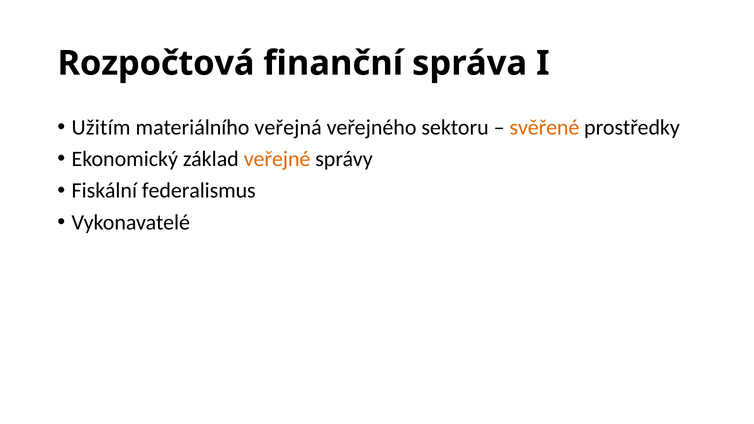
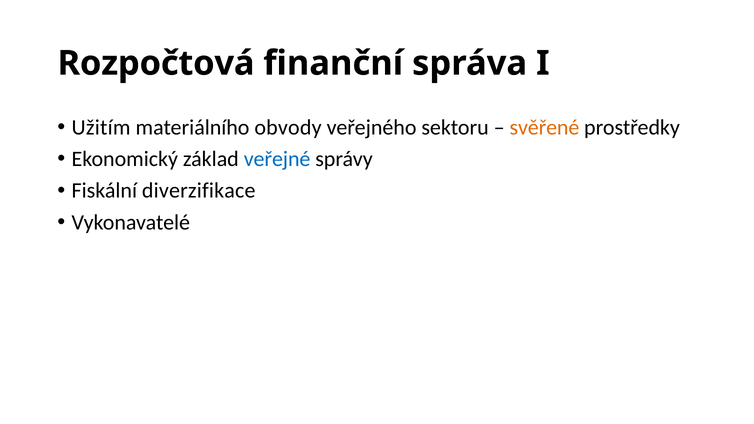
veřejná: veřejná -> obvody (288, 127)
veřejné colour: orange -> blue (277, 159)
federalismus: federalismus -> diverzifikace (199, 191)
